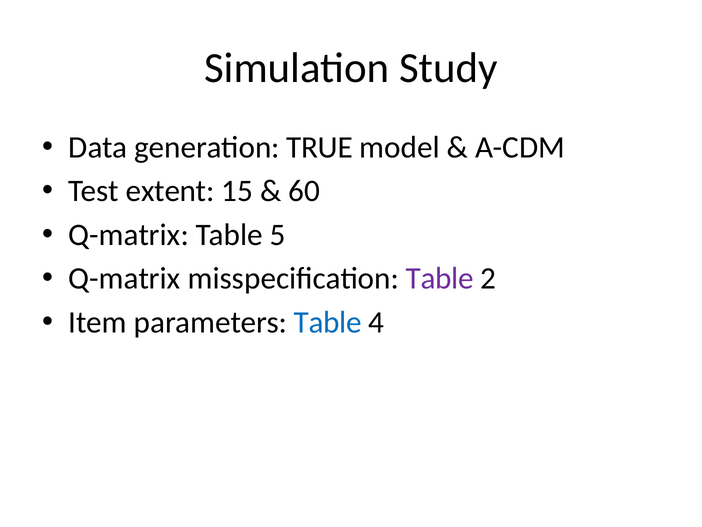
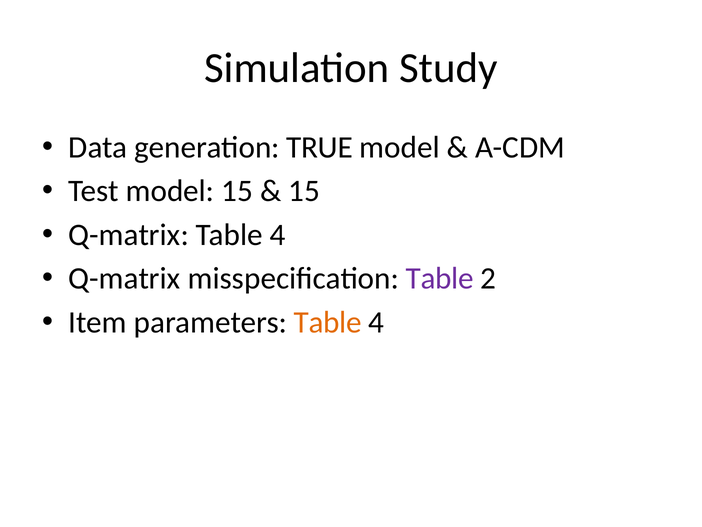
Test extent: extent -> model (170, 191)
60: 60 -> 15 (304, 191)
Q-matrix Table 5: 5 -> 4 (278, 235)
Table colour: blue -> orange (328, 322)
